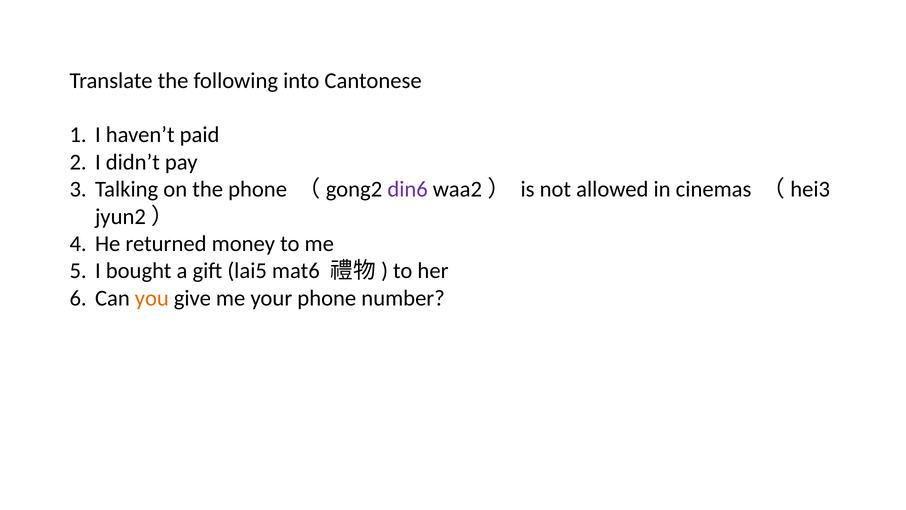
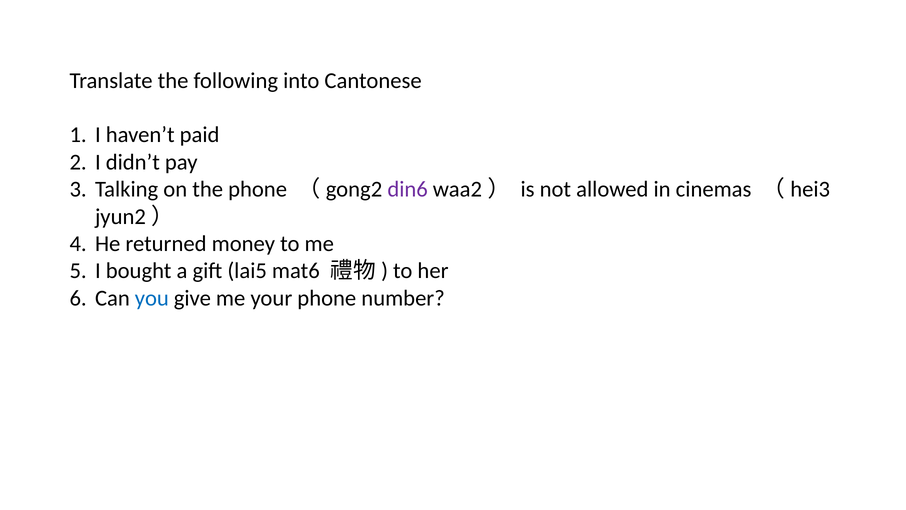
you colour: orange -> blue (152, 298)
